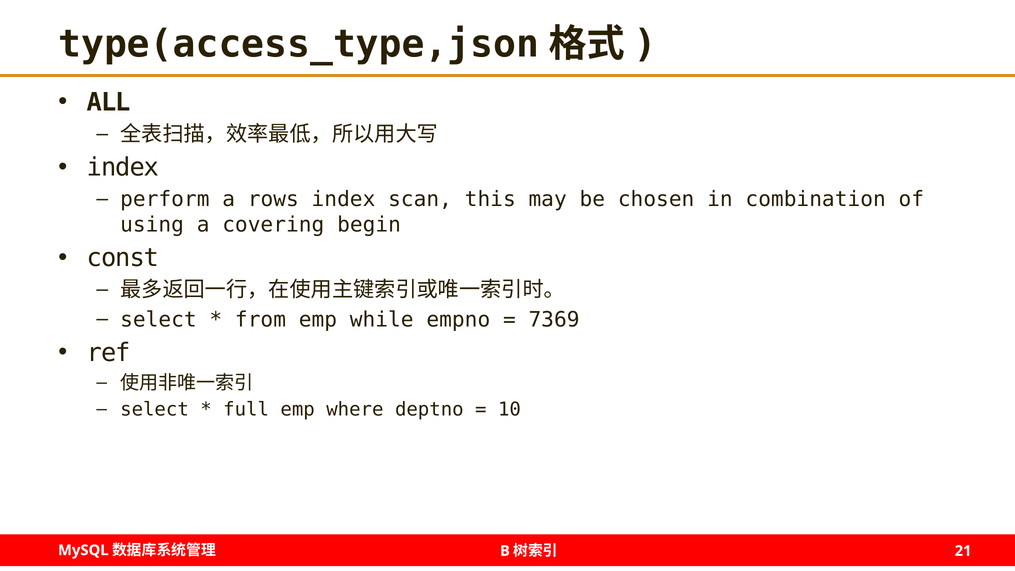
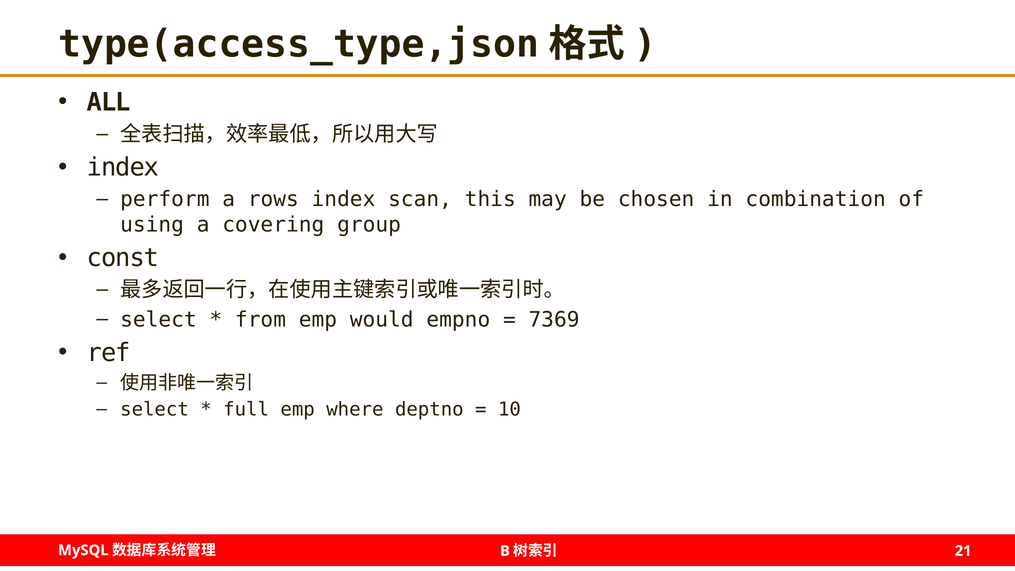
begin: begin -> group (369, 225)
while: while -> would (382, 320)
